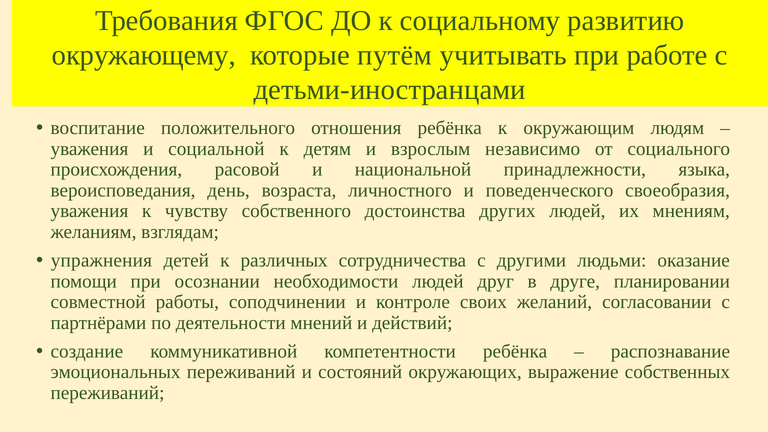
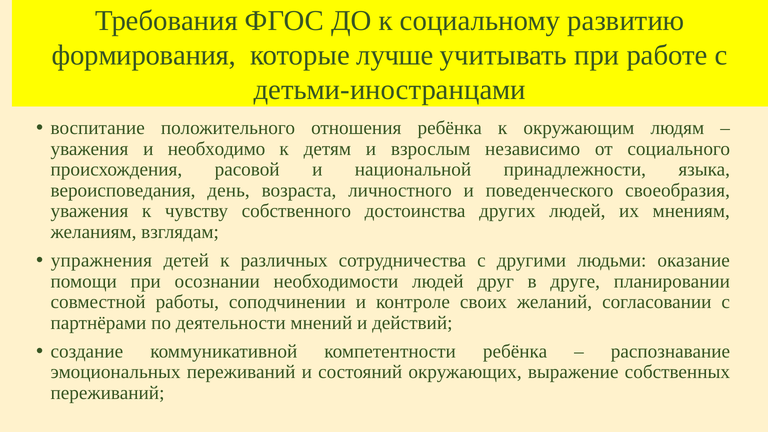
окружающему: окружающему -> формирования (144, 55)
путём: путём -> лучше (395, 55)
социальной: социальной -> необходимо (217, 149)
